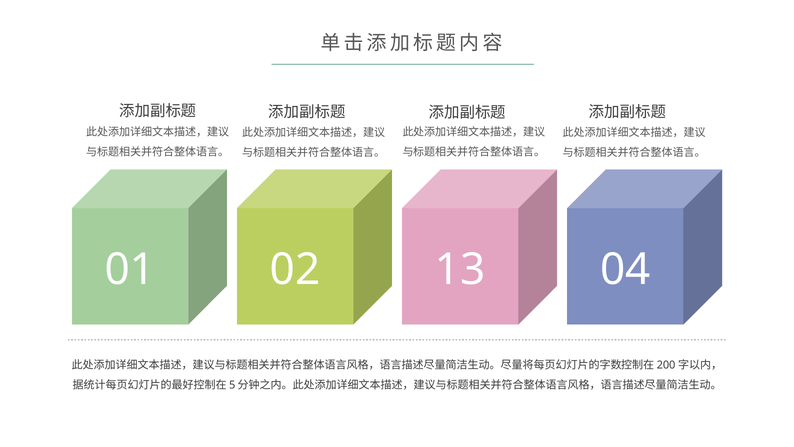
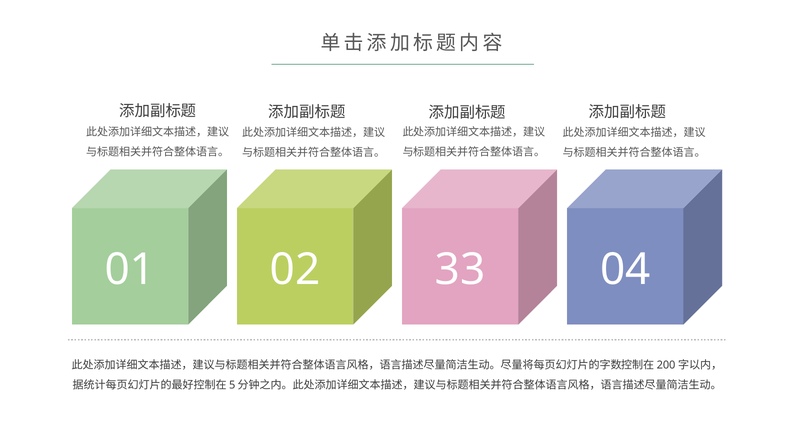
13: 13 -> 33 (460, 269)
